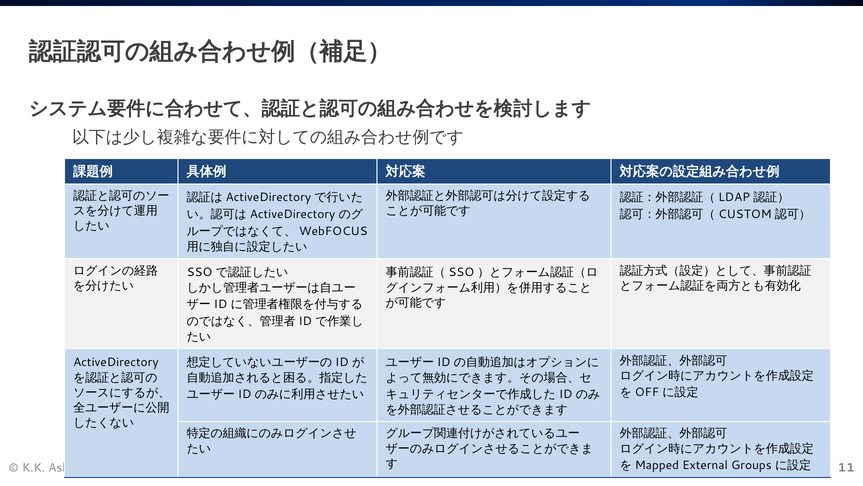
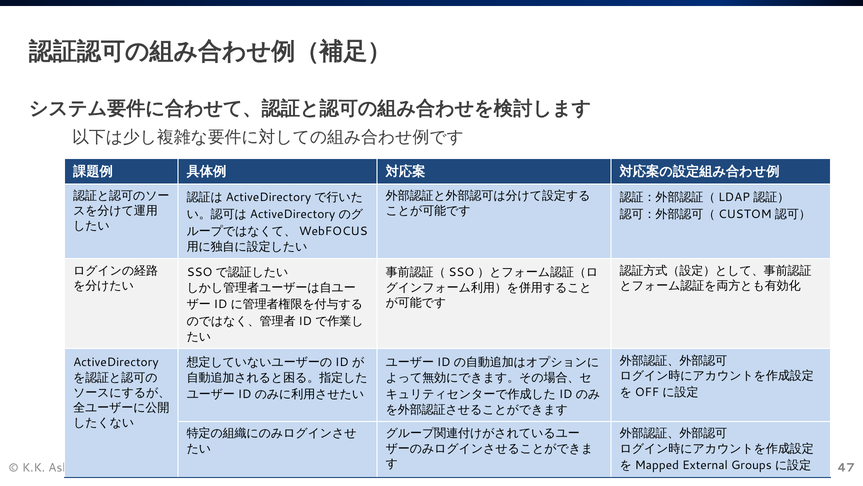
11: 11 -> 47 (846, 467)
